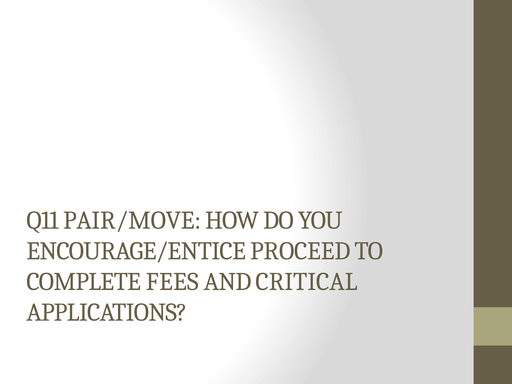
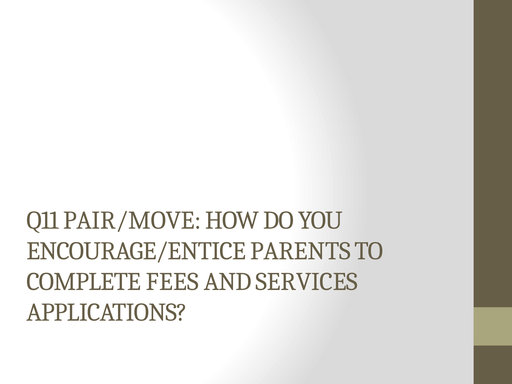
PROCEED: PROCEED -> PARENTS (300, 251)
CRITICAL: CRITICAL -> SERVICES (307, 282)
